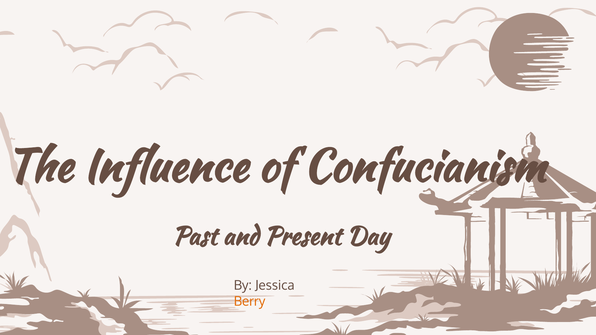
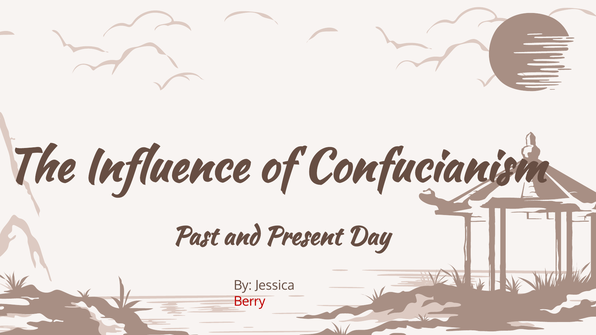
Berry colour: orange -> red (250, 302)
